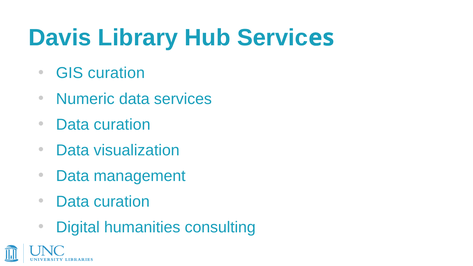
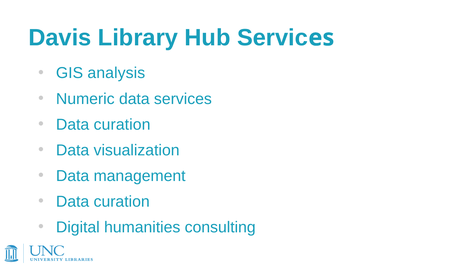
GIS curation: curation -> analysis (116, 73)
